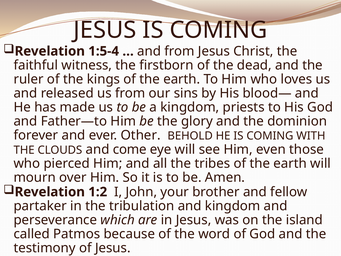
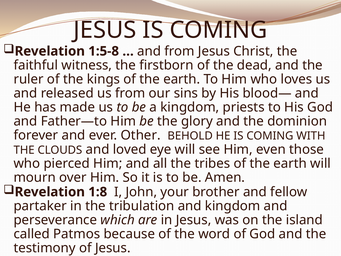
1:5-4: 1:5-4 -> 1:5-8 (104, 51)
come: come -> loved (130, 149)
1:2: 1:2 -> 1:8 (98, 192)
